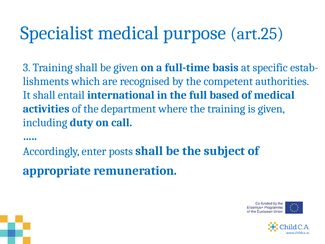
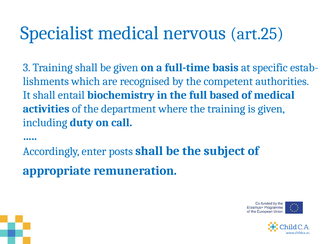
purpose: purpose -> nervous (195, 33)
international: international -> biochemistry (121, 95)
